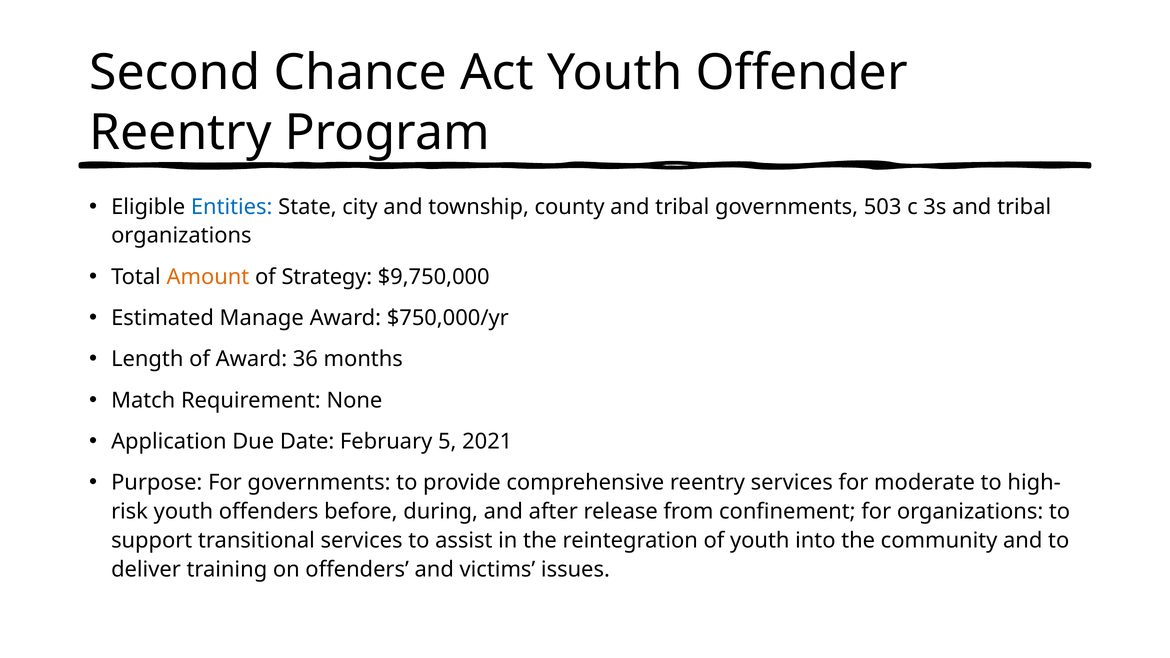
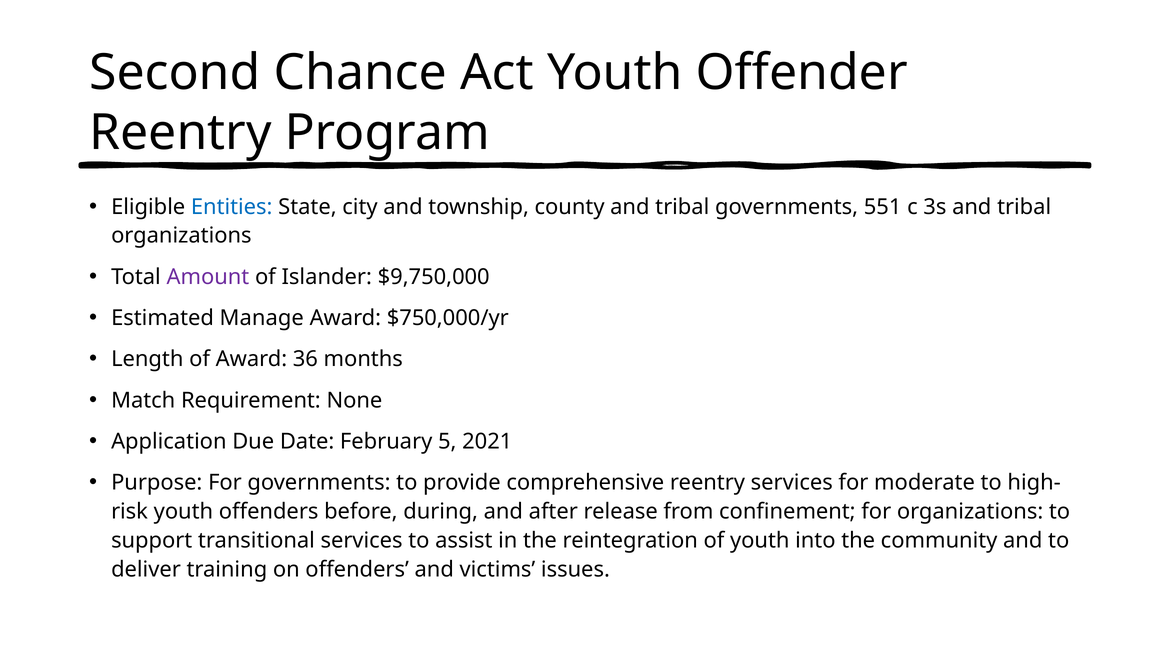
503: 503 -> 551 (883, 207)
Amount colour: orange -> purple (208, 277)
Strategy: Strategy -> Islander (327, 277)
